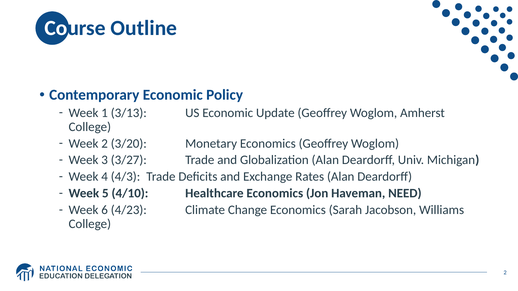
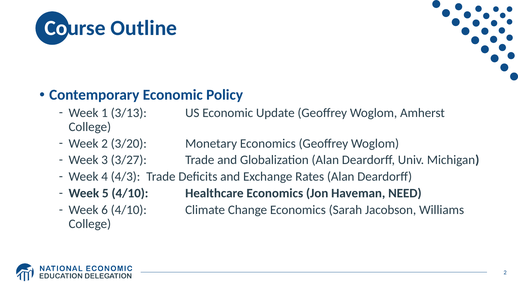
6 4/23: 4/23 -> 4/10 (129, 210)
